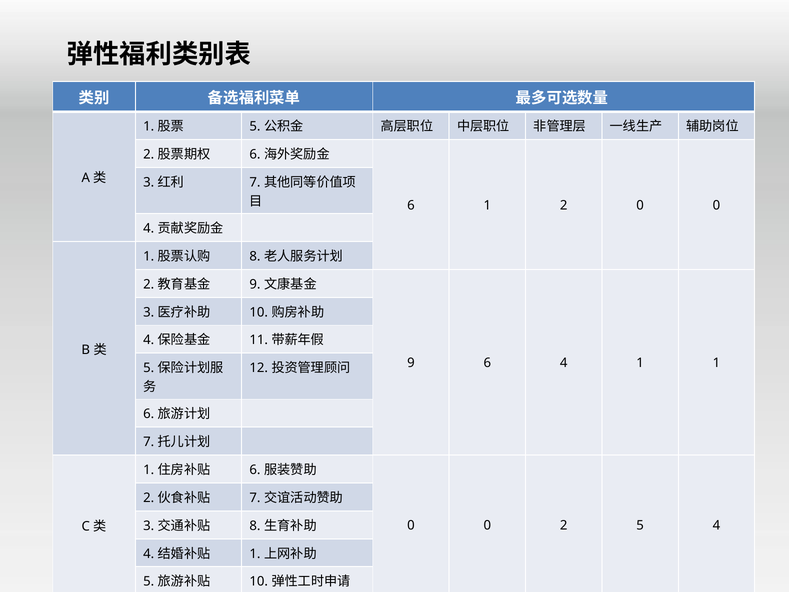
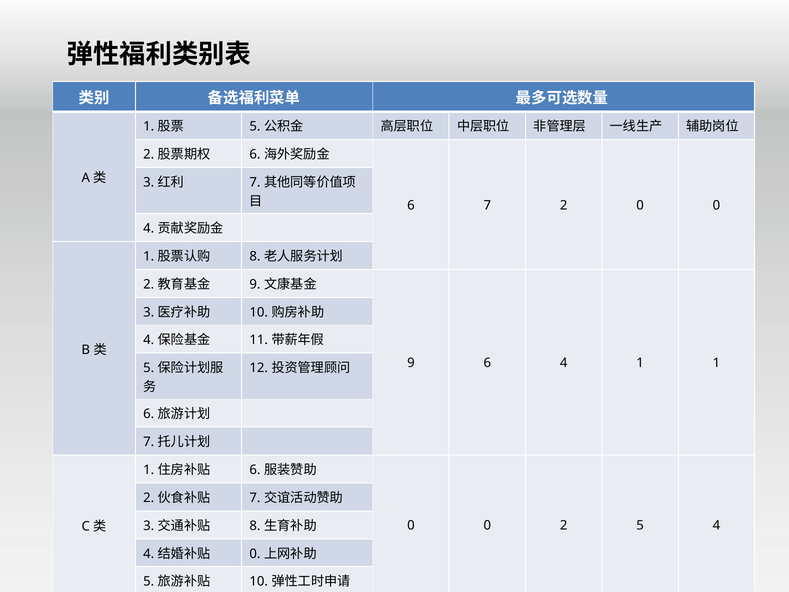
6 1: 1 -> 7 (487, 205)
1: 1 -> 0 (255, 553)
